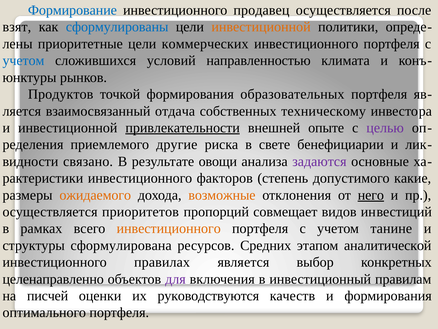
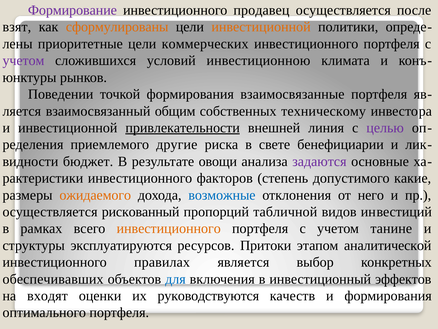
Формирование colour: blue -> purple (72, 10)
сформулированы colour: blue -> orange (117, 27)
учетом colour: blue -> purple (23, 61)
направленностью: направленностью -> инвестиционною (258, 61)
Продуктов: Продуктов -> Поведении (61, 94)
образовательных: образовательных -> взаимосвязанные (292, 94)
отдача: отдача -> общим (175, 111)
опыте: опыте -> линия (326, 128)
связано: связано -> бюджет (88, 161)
возможные colour: orange -> blue (222, 195)
него underline: present -> none (371, 195)
приоритетов: приоритетов -> рискованный (141, 212)
совмещает: совмещает -> табличной (285, 212)
сформулирована: сформулирована -> эксплуатируются (121, 245)
Средних: Средних -> Притоки (266, 245)
целенаправленно: целенаправленно -> обеспечивавших (53, 279)
для colour: purple -> blue (175, 279)
правилам: правилам -> эффектов (403, 279)
писчей: писчей -> входят (47, 295)
